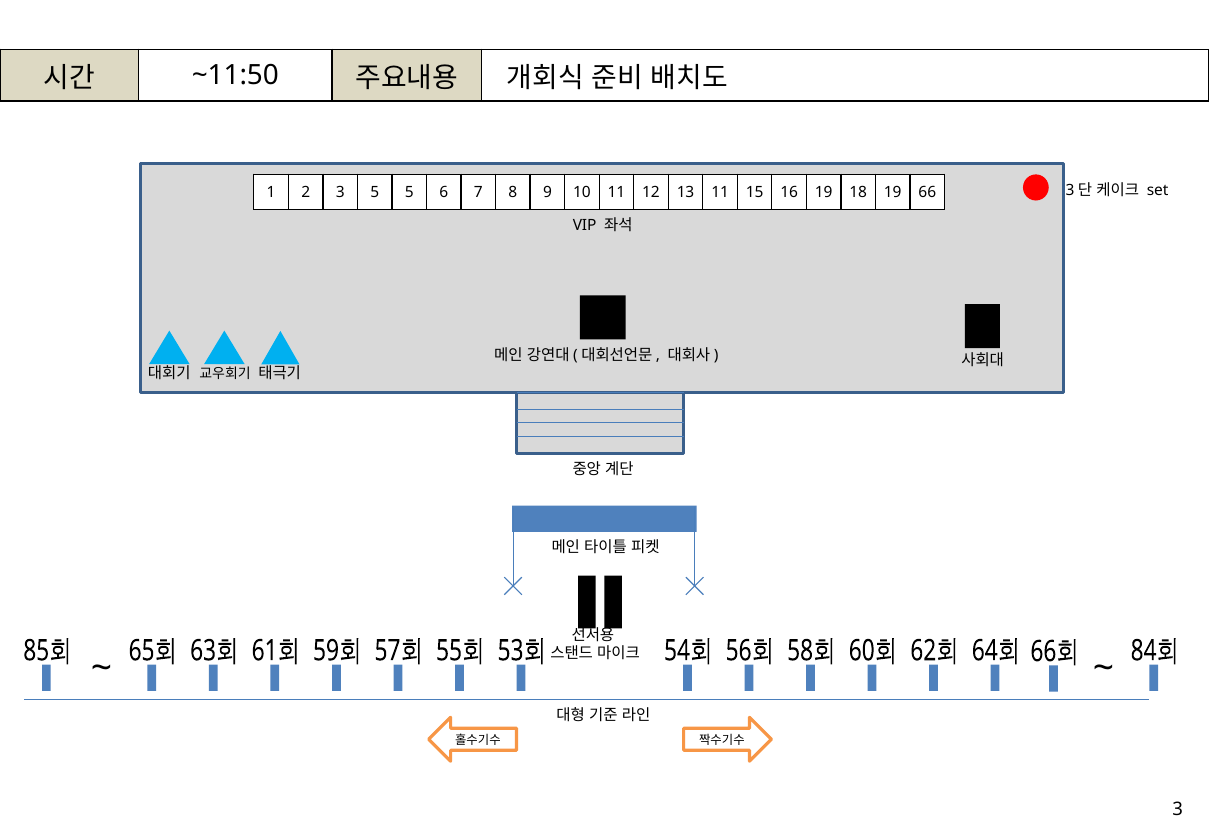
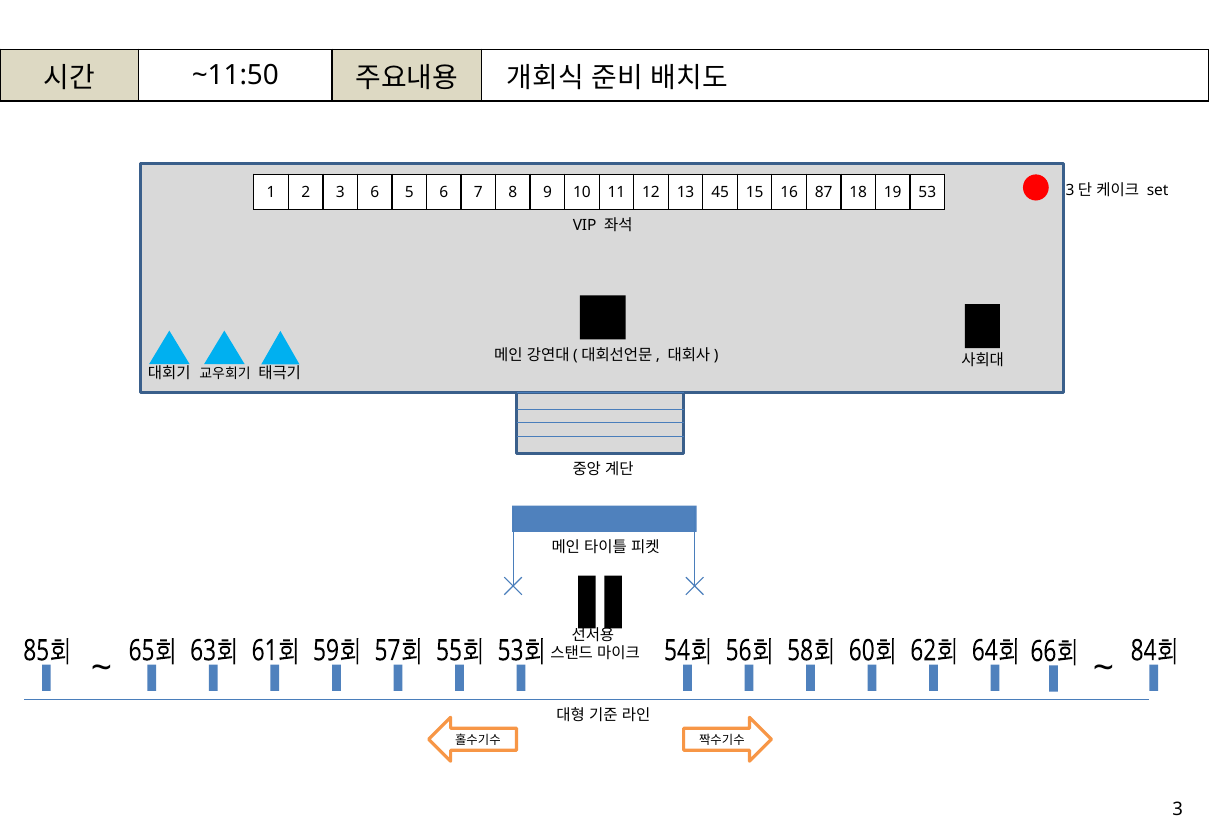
3 5: 5 -> 6 (375, 193)
13 11: 11 -> 45 (720, 193)
16 19: 19 -> 87 (824, 193)
66: 66 -> 53 (927, 193)
